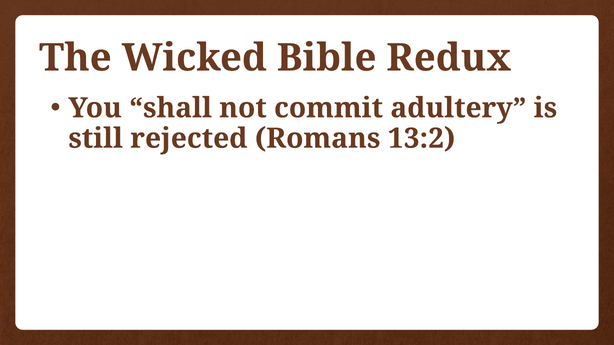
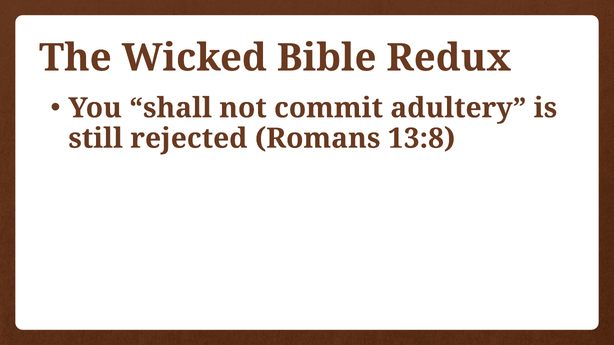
13:2: 13:2 -> 13:8 (422, 139)
